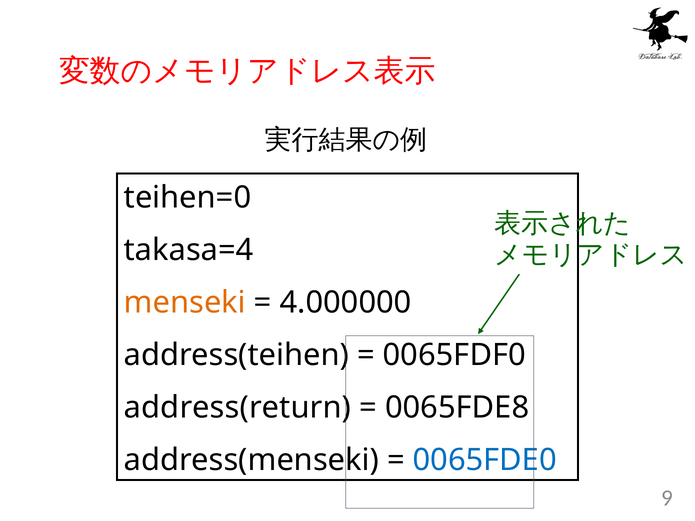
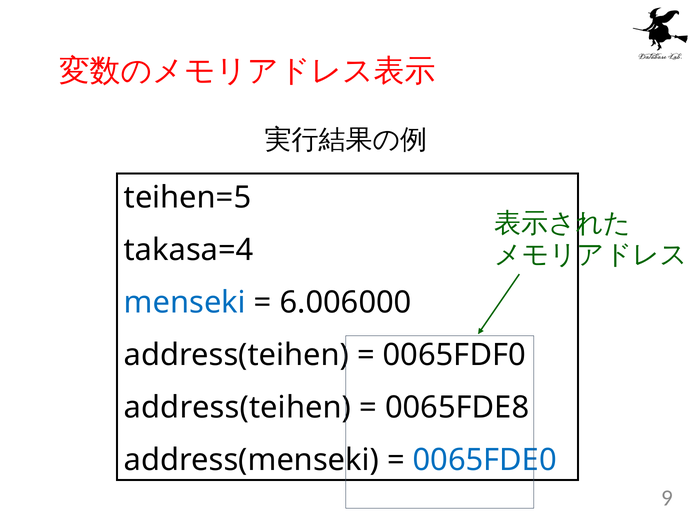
teihen=0: teihen=0 -> teihen=5 (188, 198)
menseki colour: orange -> blue (185, 303)
4.000000: 4.000000 -> 6.006000 (346, 303)
address(return: address(return -> address(teihen (238, 408)
